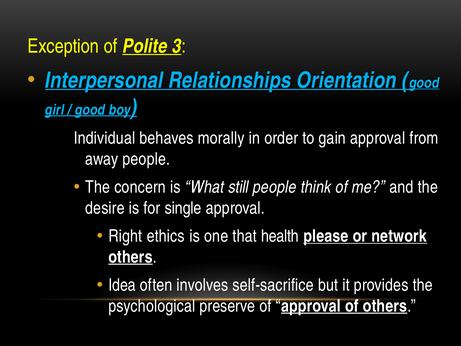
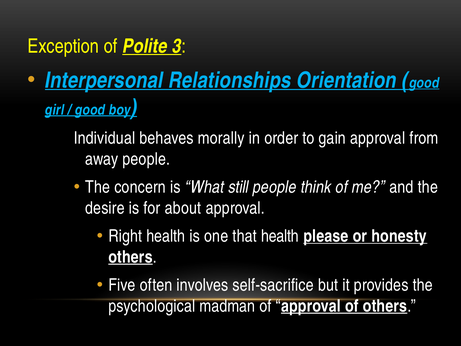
single: single -> about (183, 208)
Right ethics: ethics -> health (166, 236)
network: network -> honesty (399, 236)
Idea: Idea -> Five (122, 285)
preserve: preserve -> madman (227, 306)
